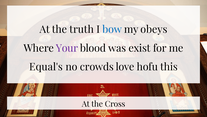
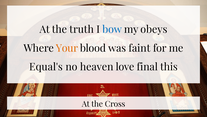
Your colour: purple -> orange (67, 48)
exist: exist -> faint (139, 48)
crowds: crowds -> heaven (97, 67)
hofu: hofu -> final (147, 67)
